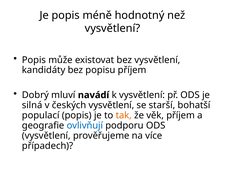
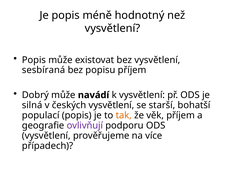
kandidáty: kandidáty -> sesbíraná (44, 70)
Dobrý mluví: mluví -> může (63, 95)
ovlivňují colour: blue -> purple (85, 125)
